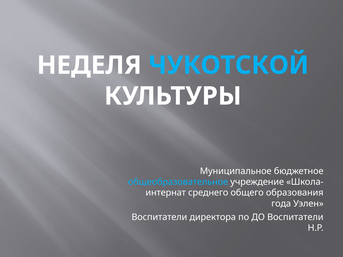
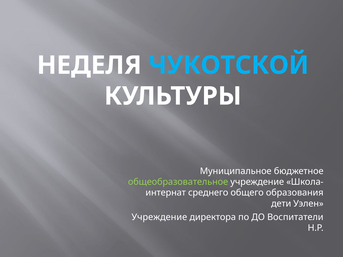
общеобразовательное colour: light blue -> light green (178, 182)
года: года -> дети (281, 204)
Воспитатели: Воспитатели -> Учреждение (159, 217)
